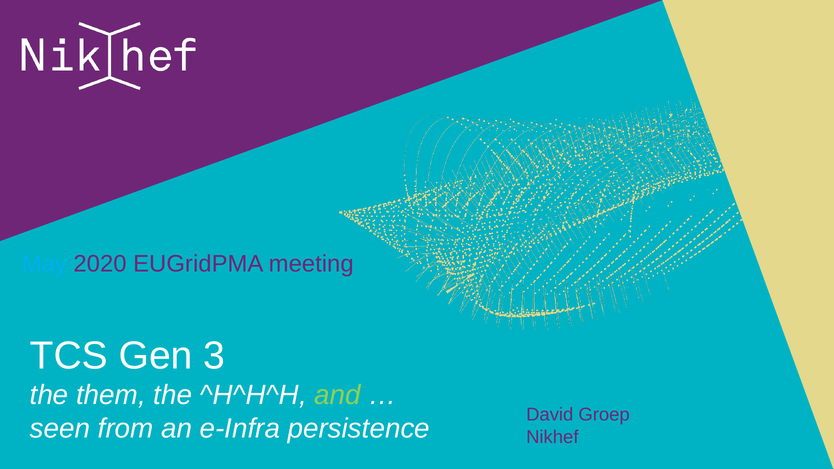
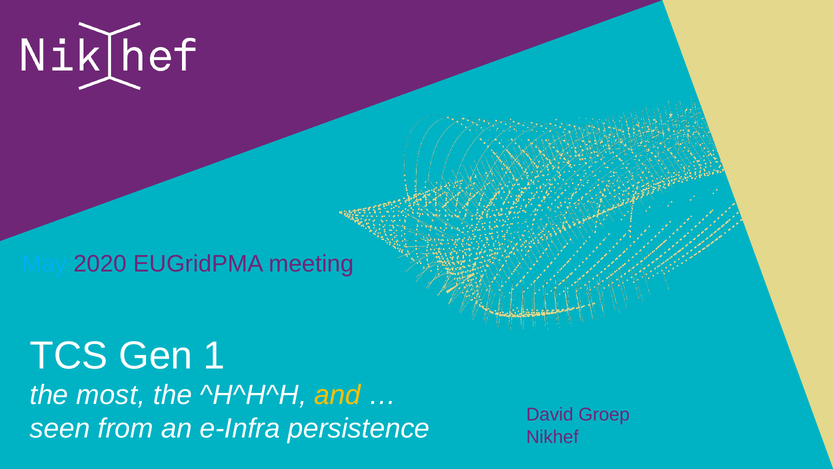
3: 3 -> 1 (214, 356)
them: them -> most (111, 395)
and colour: light green -> yellow (338, 395)
